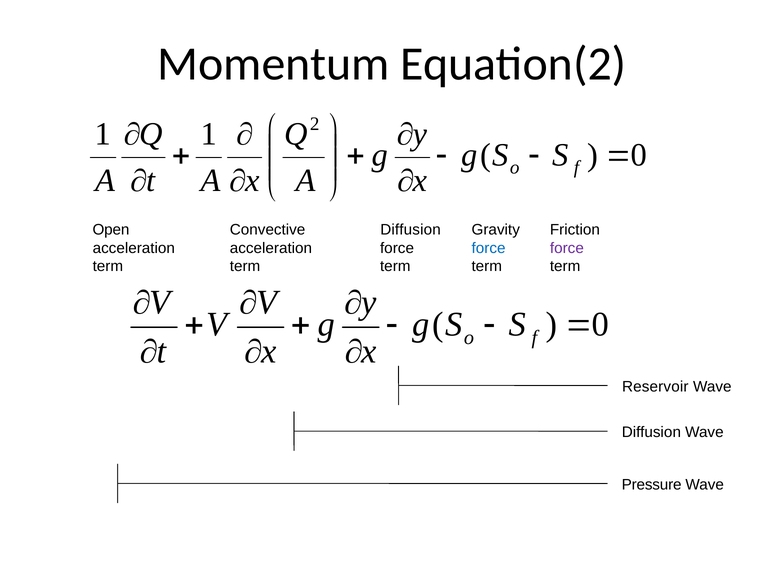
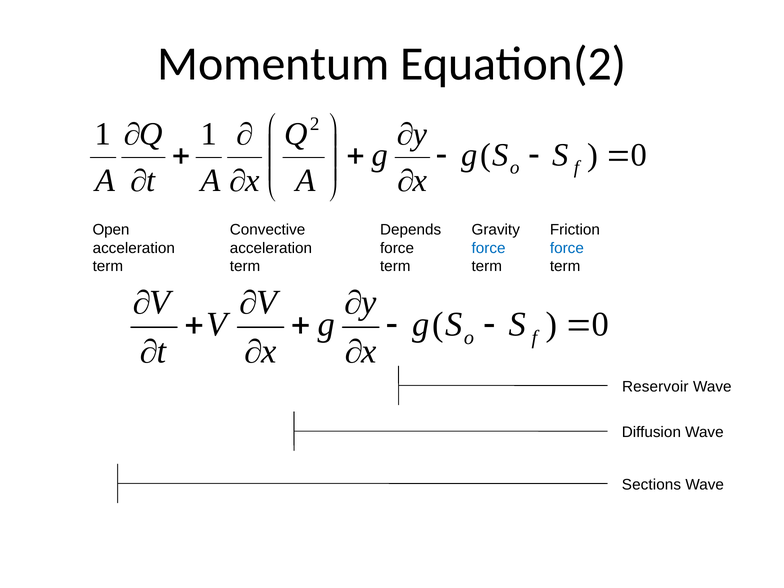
Diffusion: Diffusion -> Depends (411, 230)
force colour: purple -> blue (567, 248)
Pressure: Pressure -> Sections (651, 484)
